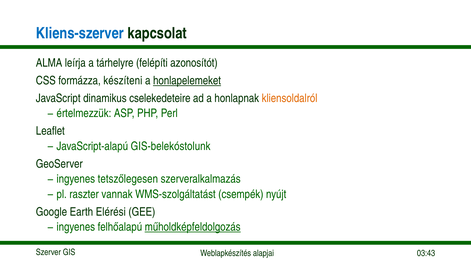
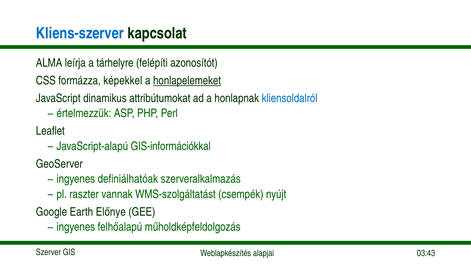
készíteni: készíteni -> képekkel (123, 81)
cselekedeteire: cselekedeteire -> attribútumokat (160, 98)
kliensoldalról colour: orange -> blue (290, 98)
GIS-belekóstolunk: GIS-belekóstolunk -> GIS-információkkal (171, 146)
tetszőlegesen: tetszőlegesen -> definiálhatóak (128, 179)
Elérési: Elérési -> Előnye (111, 212)
műholdképfeldolgozás underline: present -> none (193, 227)
